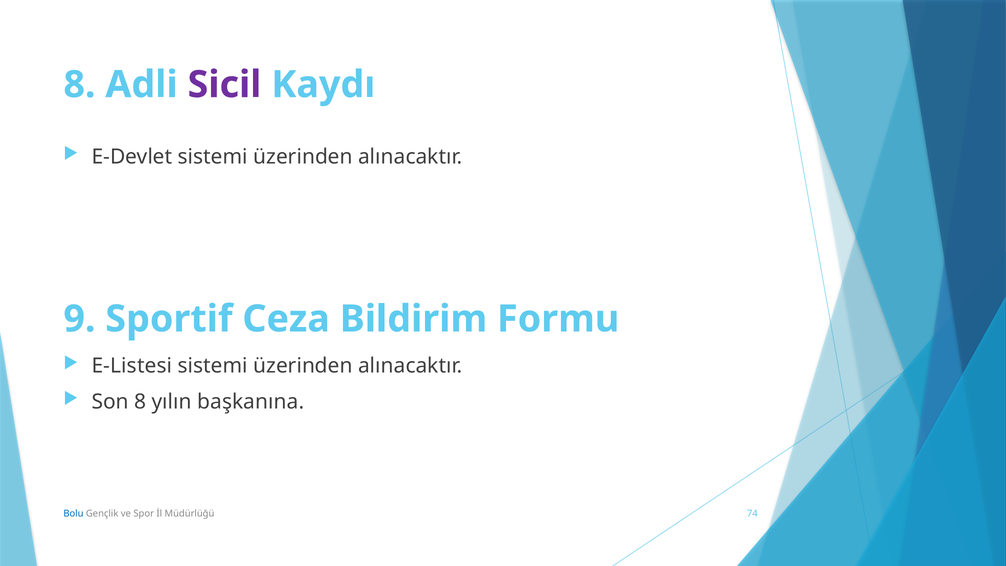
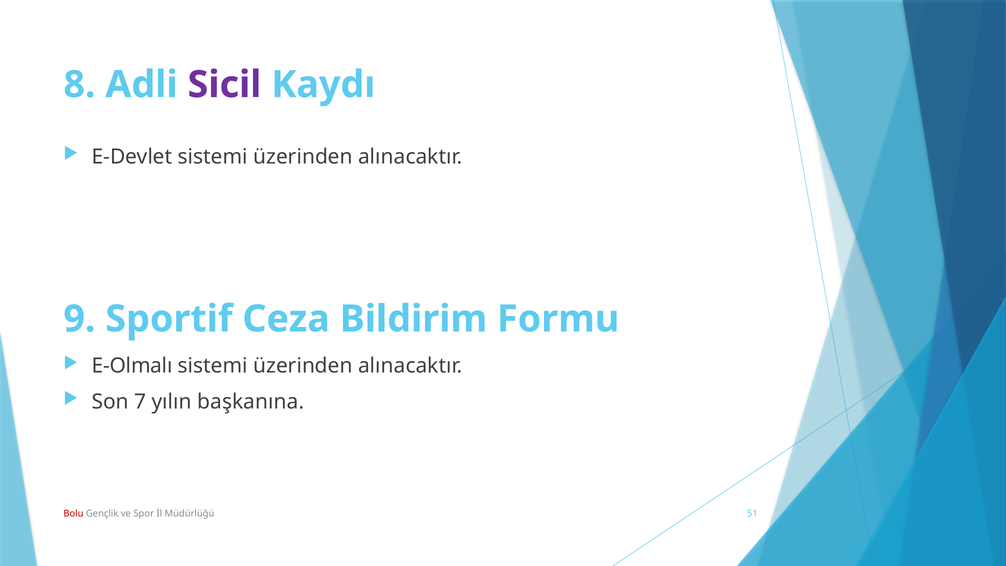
E-Listesi: E-Listesi -> E-Olmalı (132, 366)
Son 8: 8 -> 7 (140, 402)
Bolu colour: blue -> red (73, 513)
74: 74 -> 51 (752, 513)
